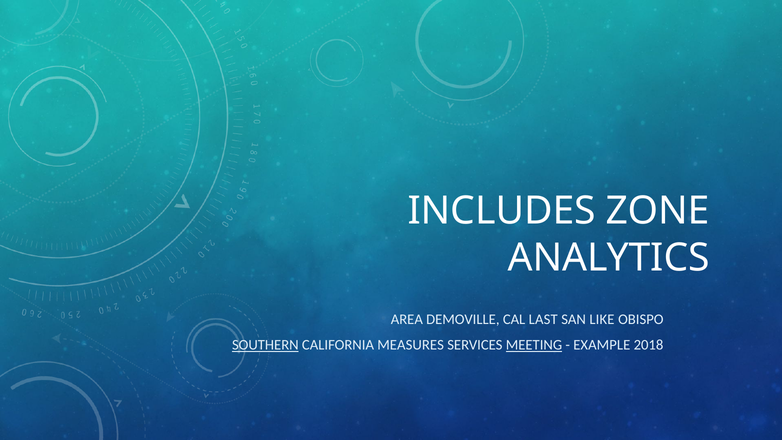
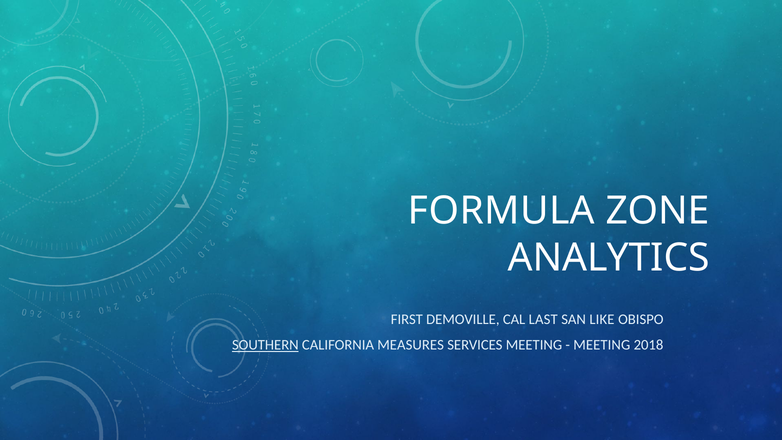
INCLUDES: INCLUDES -> FORMULA (501, 211)
AREA: AREA -> FIRST (407, 319)
MEETING underline: present -> none (534, 345)
EXAMPLE: EXAMPLE -> MEETING (602, 345)
